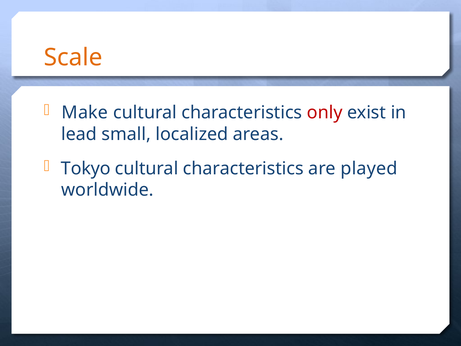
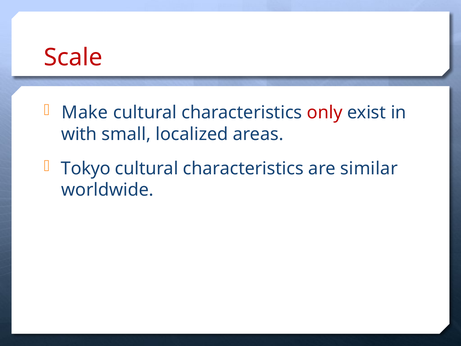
Scale colour: orange -> red (73, 57)
lead: lead -> with (79, 134)
played: played -> similar (369, 168)
